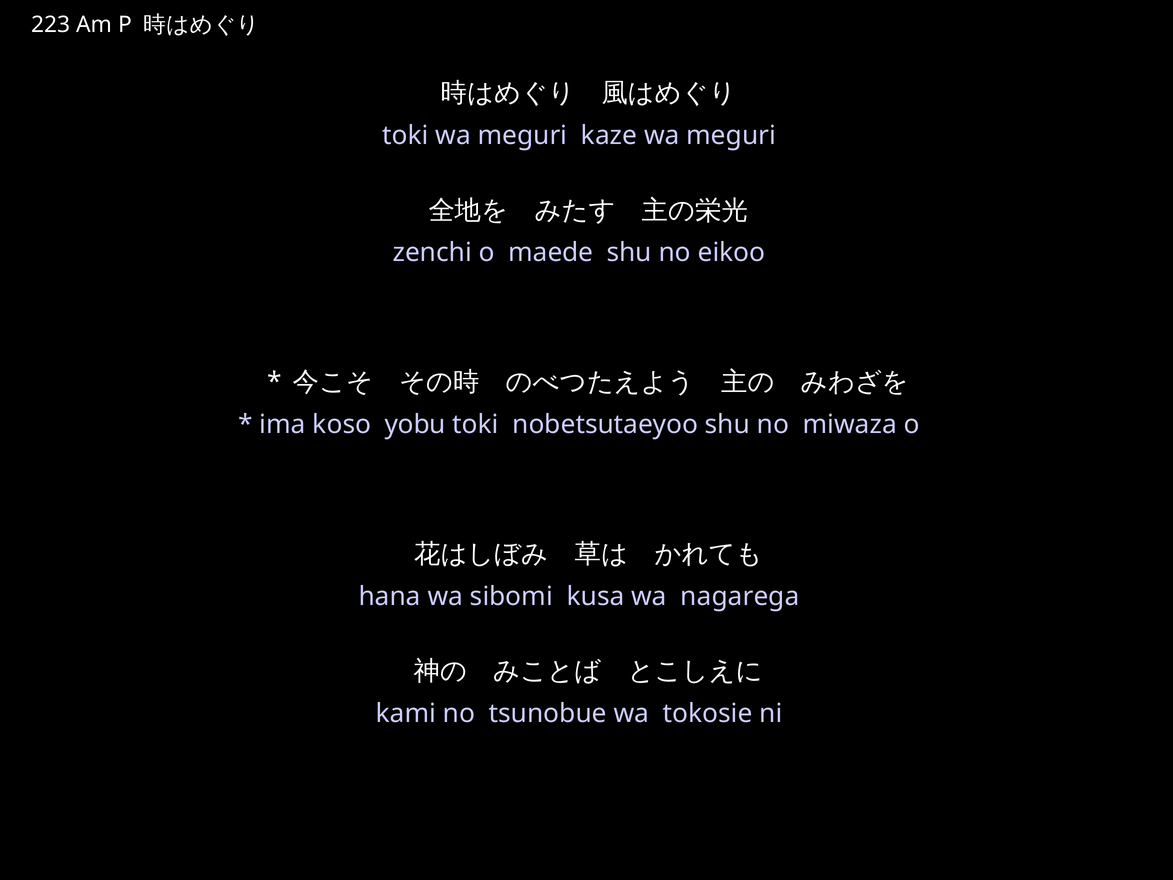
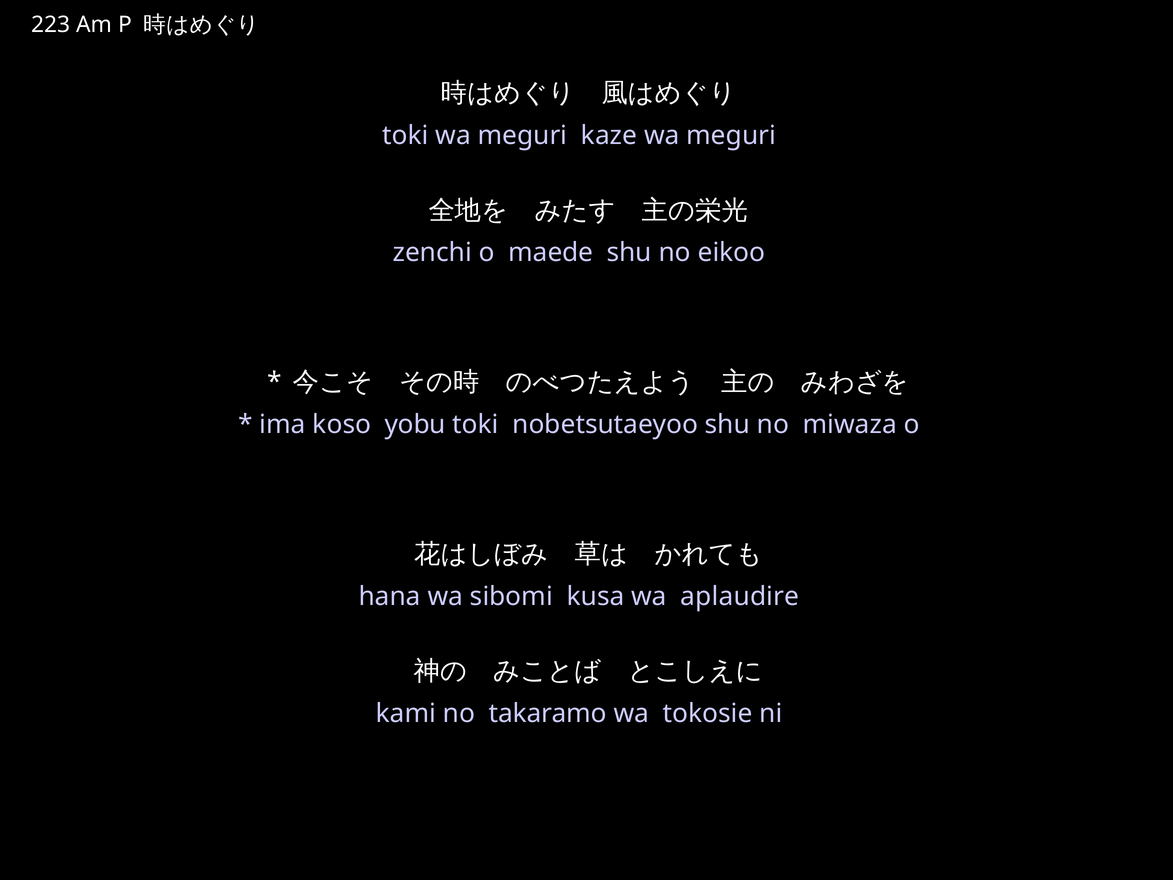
nagarega: nagarega -> aplaudire (740, 596)
tsunobue: tsunobue -> takaramo (548, 713)
